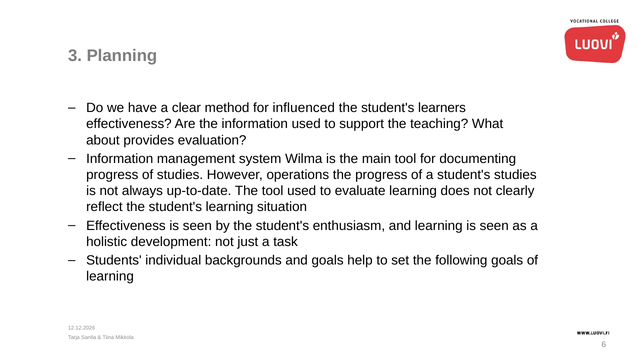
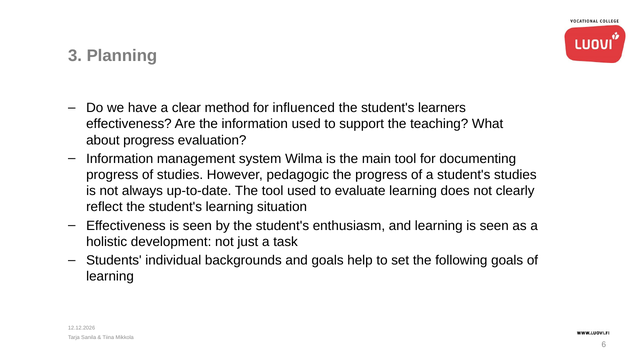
about provides: provides -> progress (149, 140)
operations: operations -> pedagogic (298, 175)
